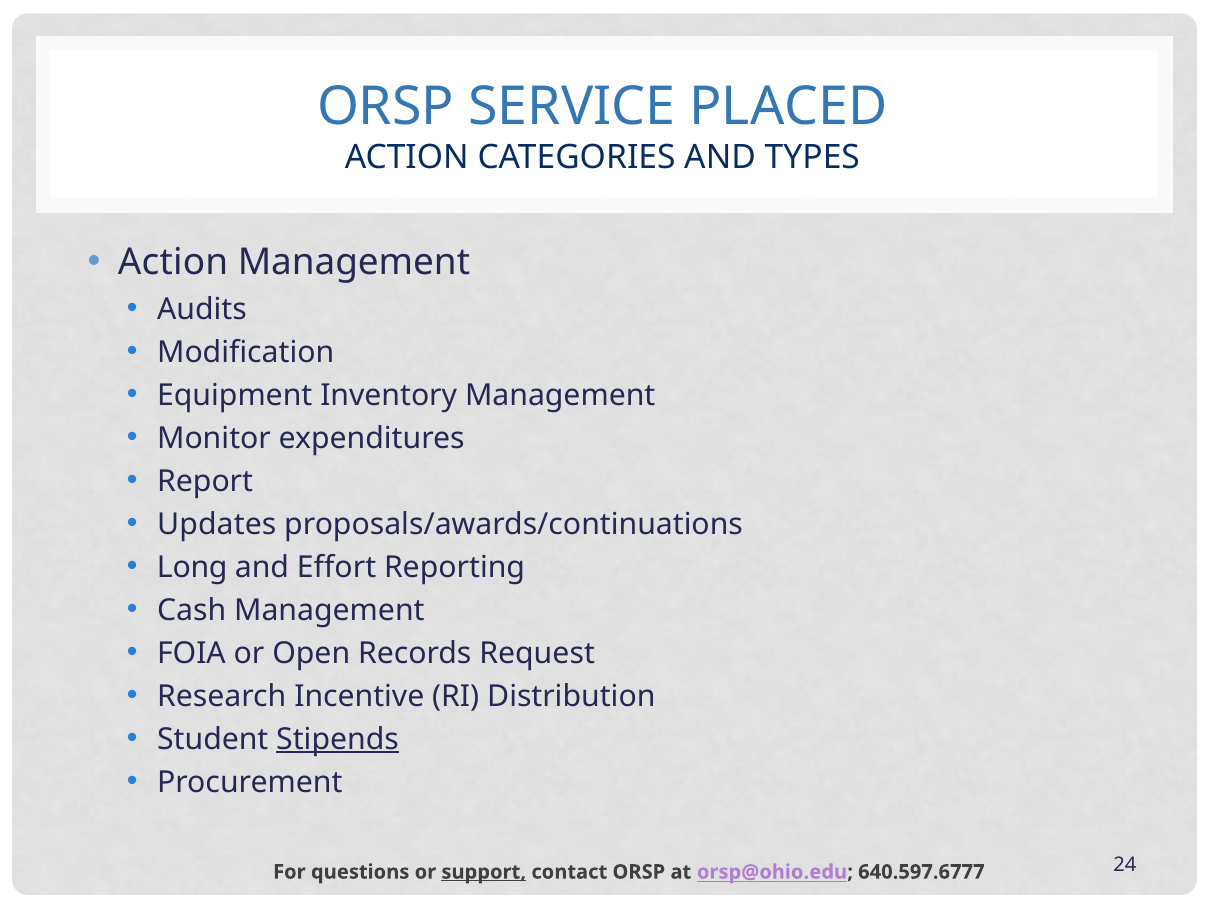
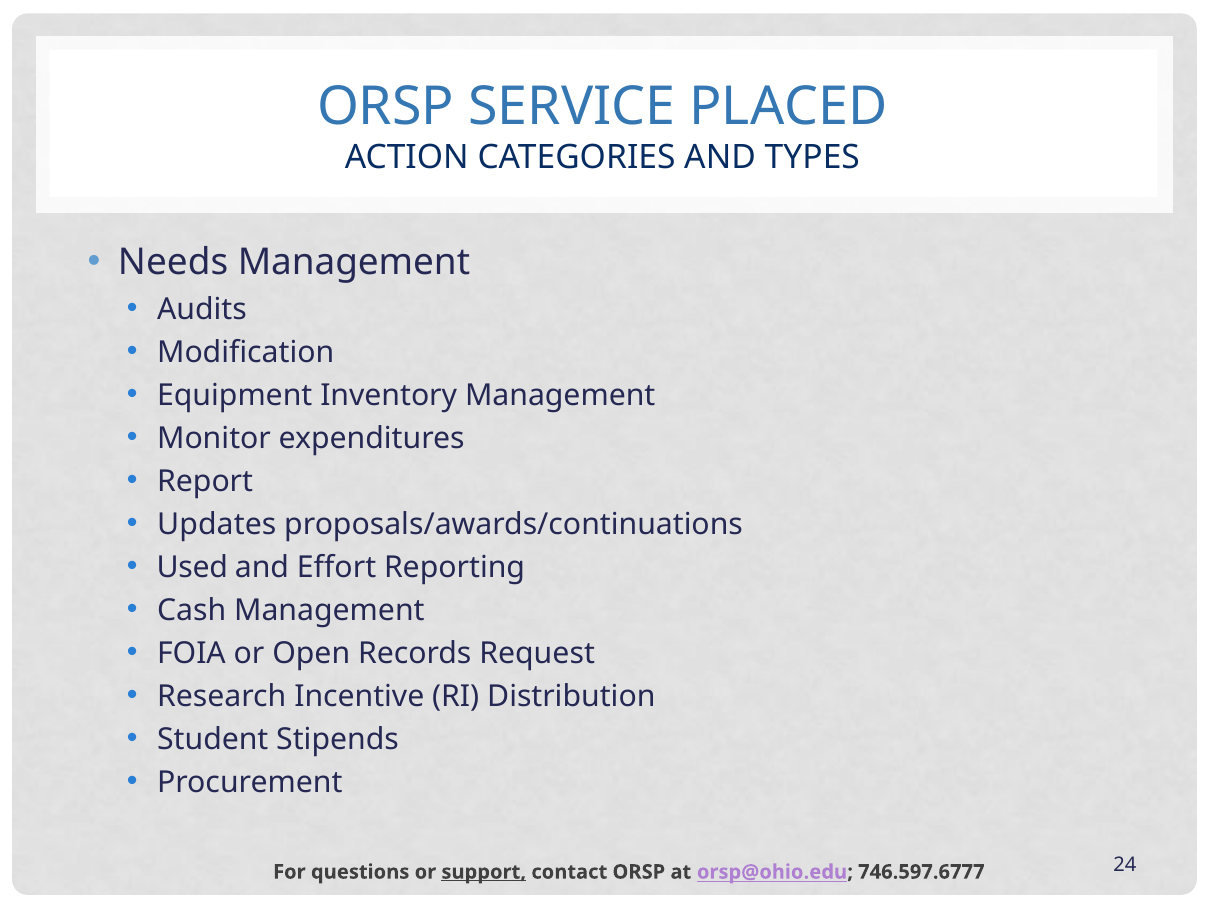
Action: Action -> Needs (173, 263)
Long: Long -> Used (192, 567)
Stipends underline: present -> none (338, 739)
640.597.6777: 640.597.6777 -> 746.597.6777 (921, 872)
